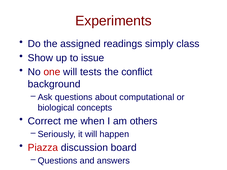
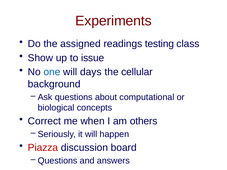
simply: simply -> testing (159, 44)
one colour: red -> blue (52, 72)
tests: tests -> days (91, 72)
conflict: conflict -> cellular (137, 72)
